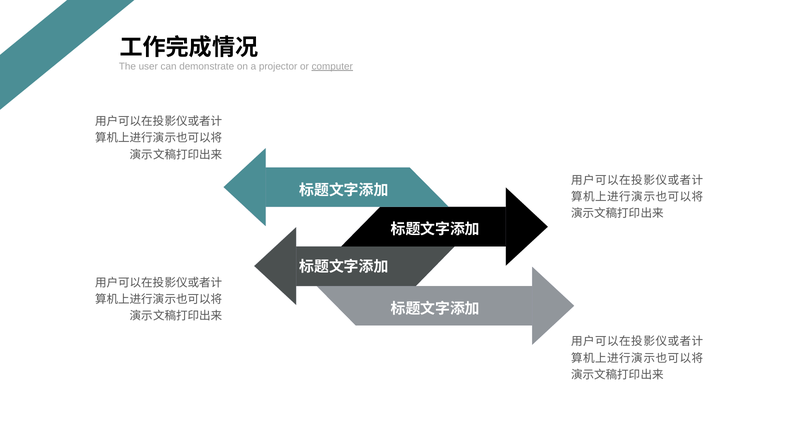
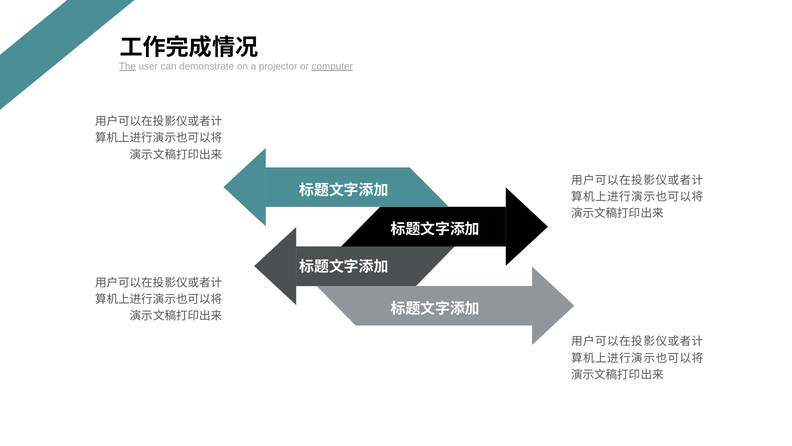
The underline: none -> present (127, 66)
